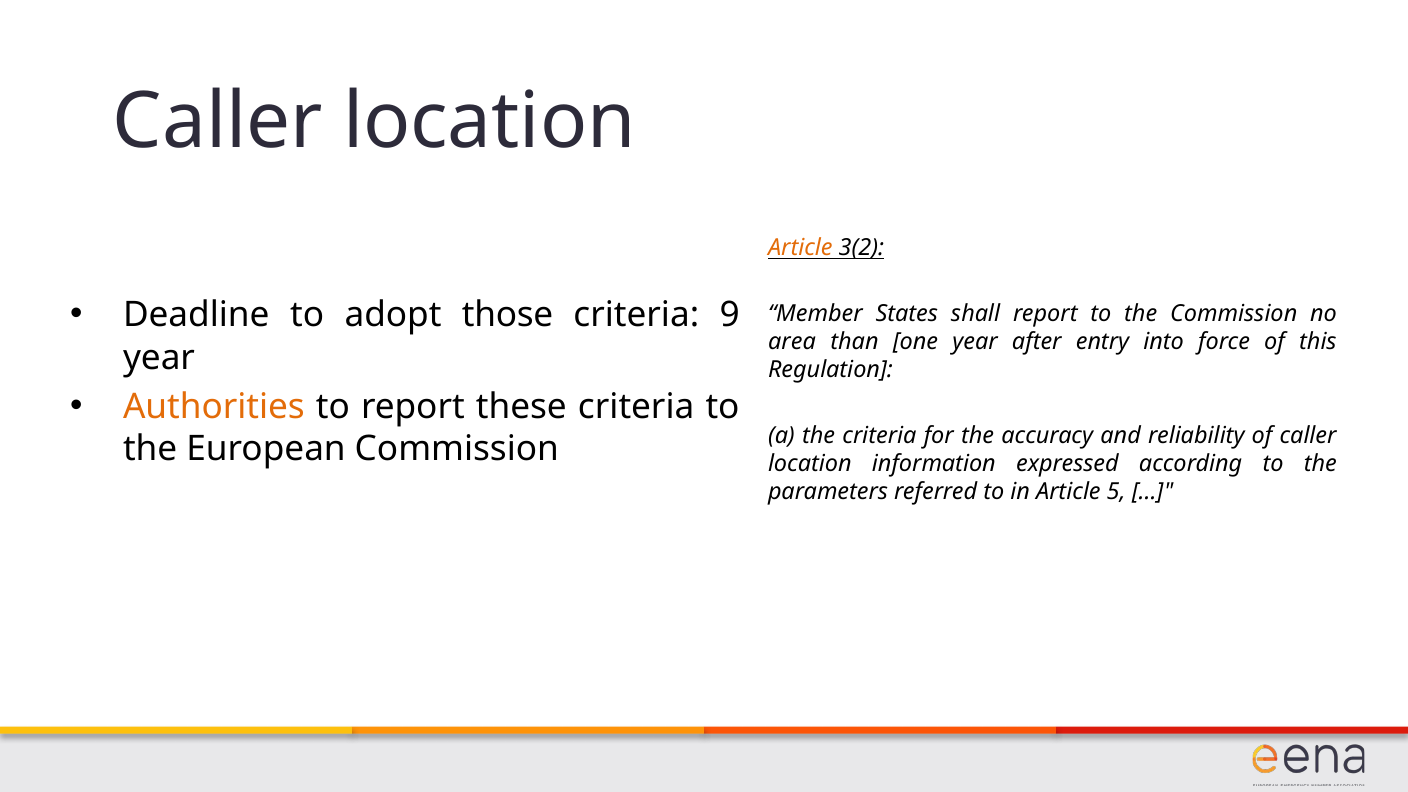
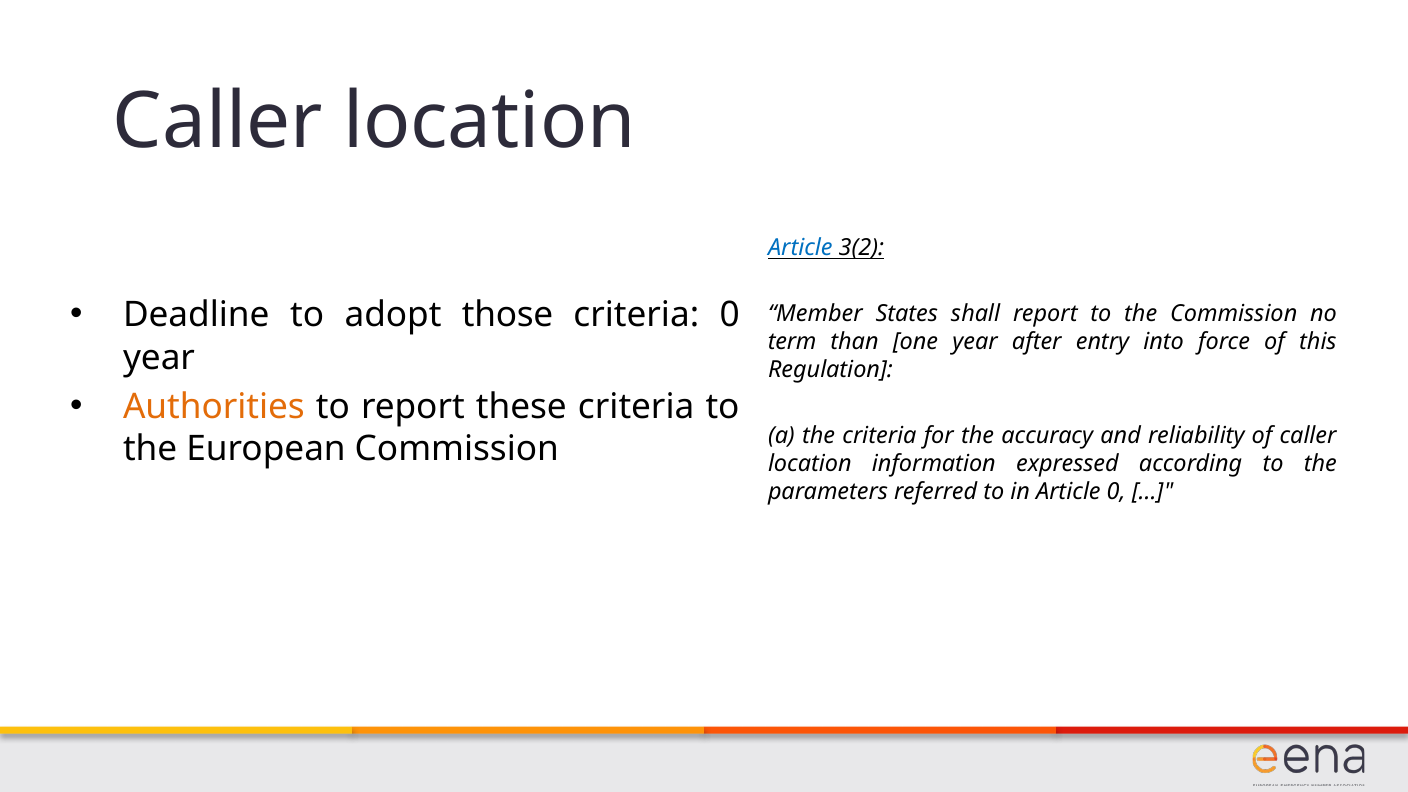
Article colour: orange -> blue (800, 248)
criteria 9: 9 -> 0 (730, 315)
area: area -> term (792, 342)
Article 5: 5 -> 0 (1116, 492)
